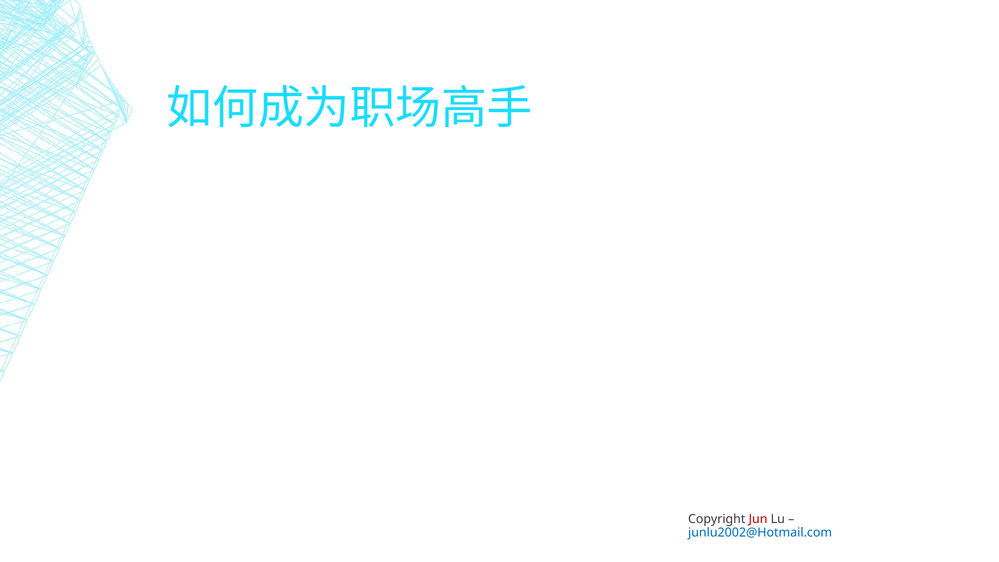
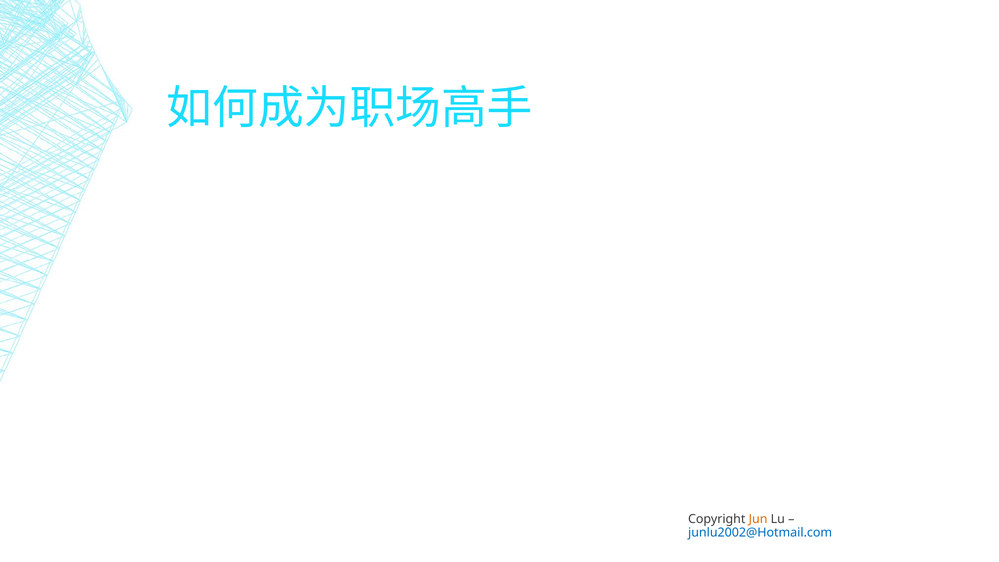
Jun colour: red -> orange (758, 519)
